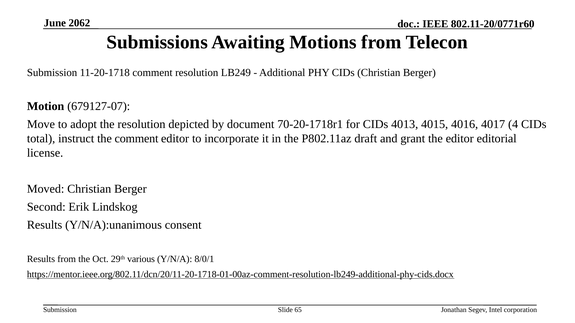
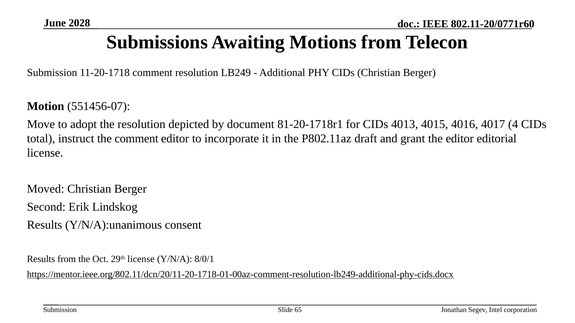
2062: 2062 -> 2028 (79, 23)
679127-07: 679127-07 -> 551456-07 (99, 107)
70-20-1718r1: 70-20-1718r1 -> 81-20-1718r1 (310, 124)
29th various: various -> license (141, 260)
